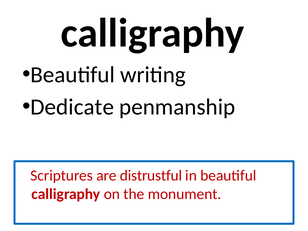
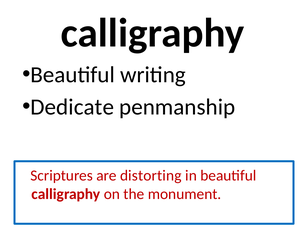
distrustful: distrustful -> distorting (151, 175)
